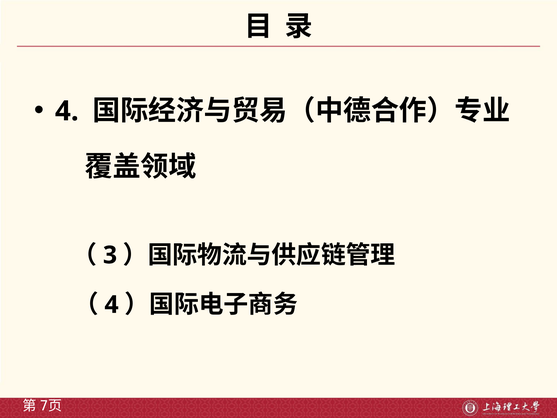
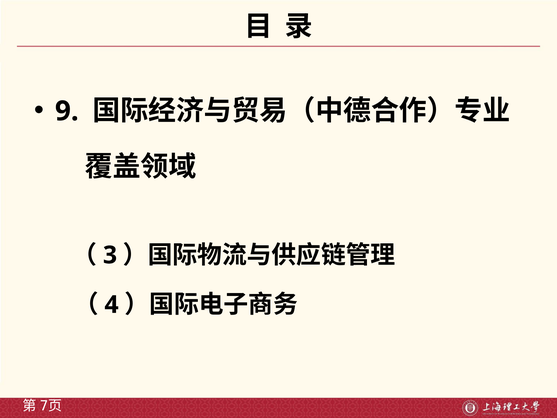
4: 4 -> 9 (67, 111)
